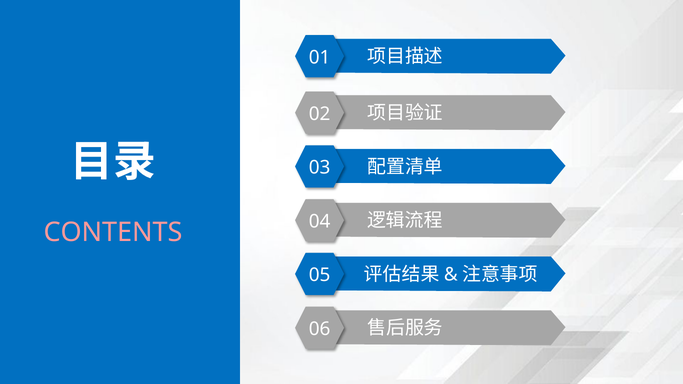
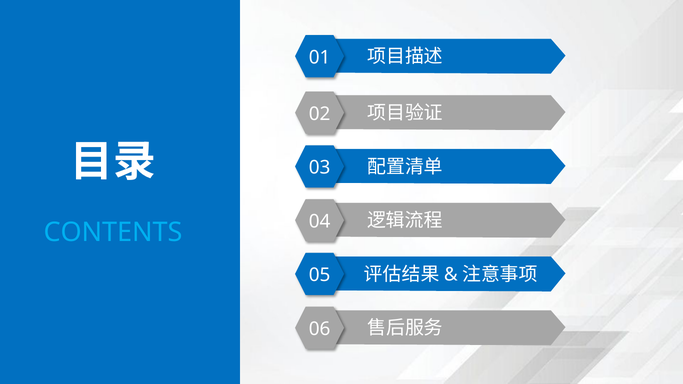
CONTENTS colour: pink -> light blue (113, 232)
